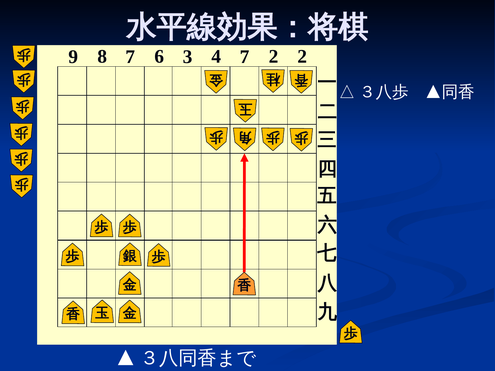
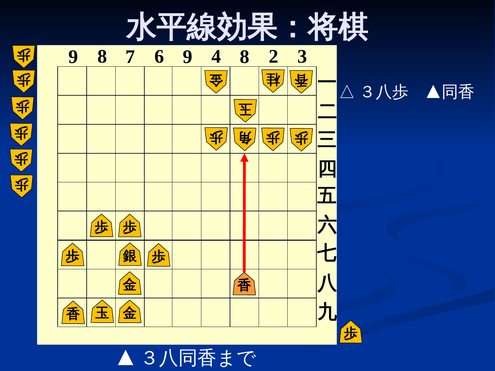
6 3: 3 -> 9 (188, 57)
4 7: 7 -> 8 (245, 57)
2 2: 2 -> 3 (302, 57)
